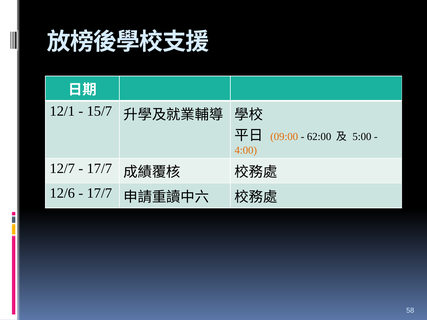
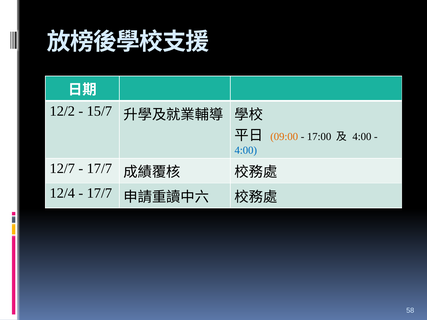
12/1: 12/1 -> 12/2 (62, 111)
62:00: 62:00 -> 17:00 (319, 137)
5:00: 5:00 -> 4:00 (362, 137)
4:00 colour: orange -> blue (246, 150)
12/6: 12/6 -> 12/4 (62, 193)
